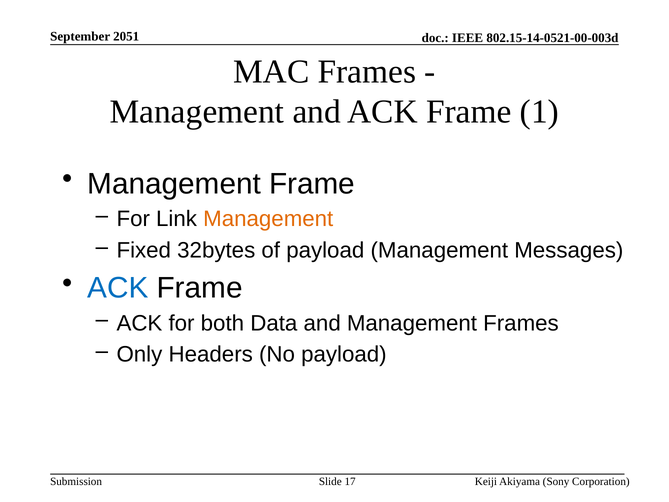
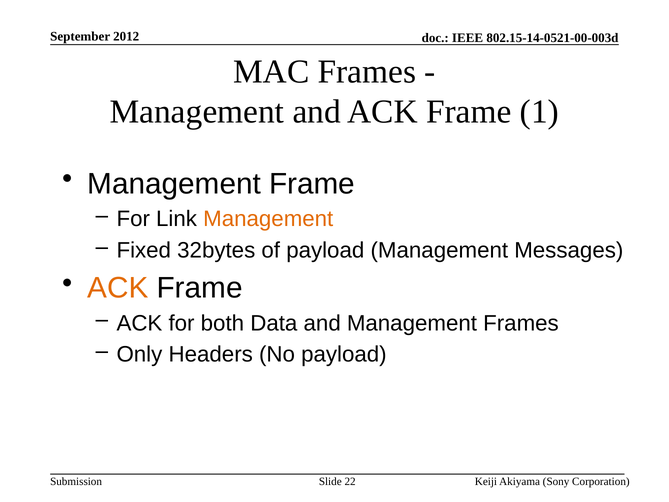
2051: 2051 -> 2012 (126, 37)
ACK colour: blue -> orange (118, 288)
17: 17 -> 22 (350, 481)
